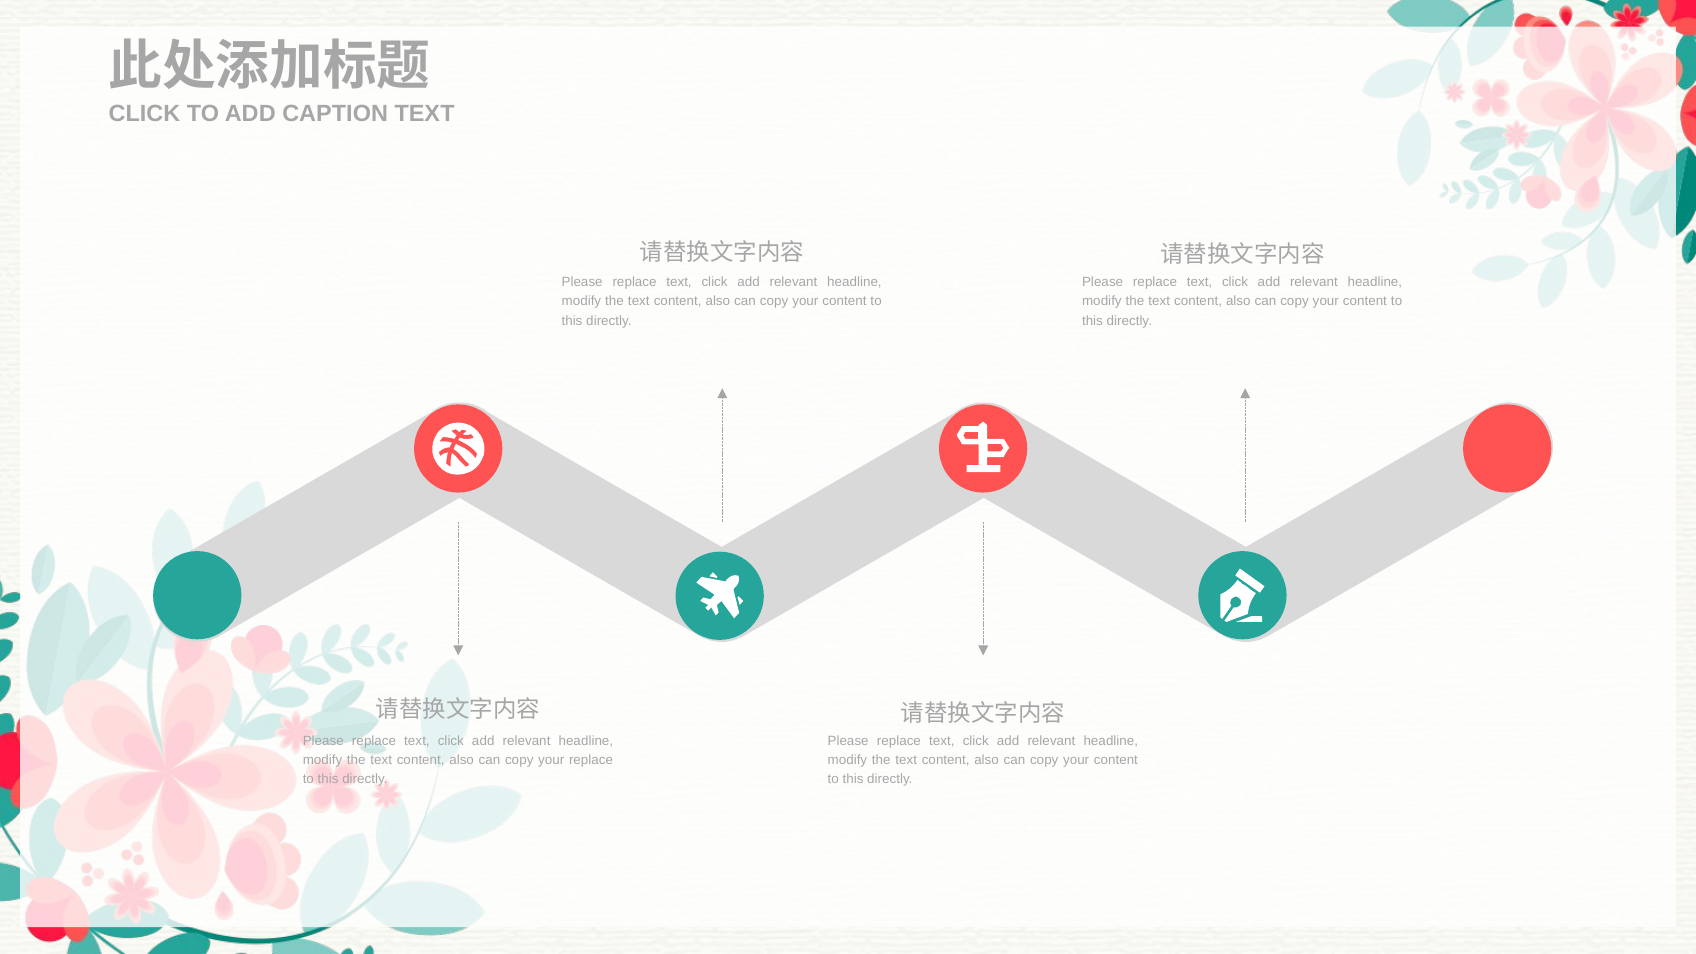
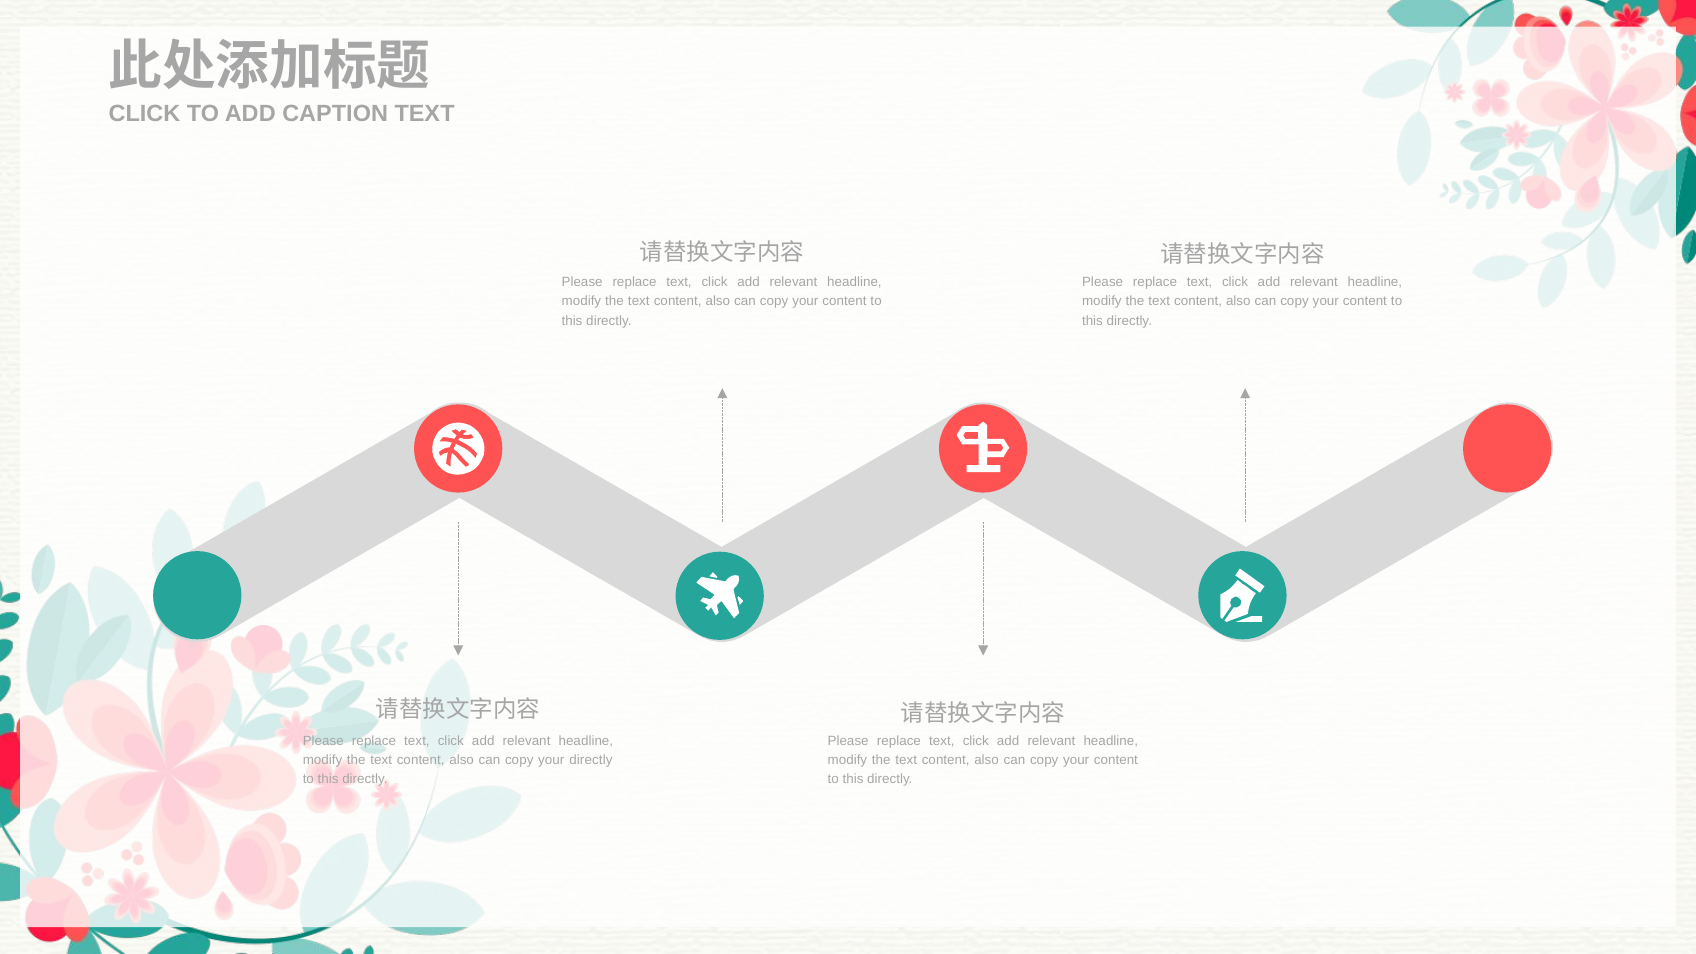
your replace: replace -> directly (591, 760)
